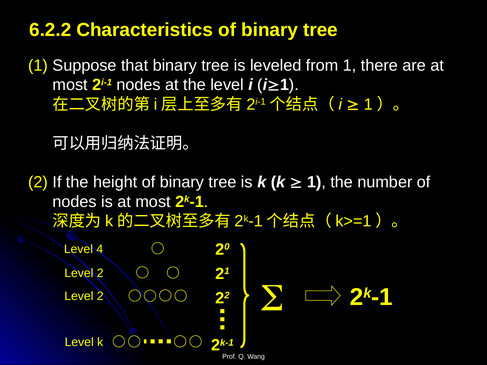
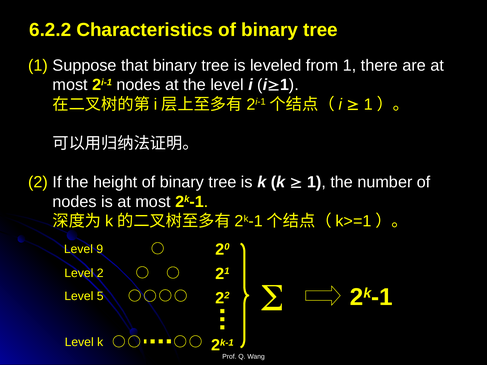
4: 4 -> 9 (100, 249)
2: 2 -> 5 (100, 296)
